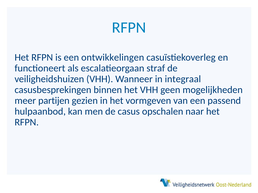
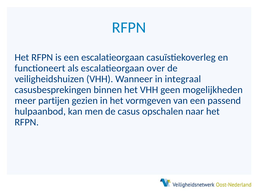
een ontwikkelingen: ontwikkelingen -> escalatieorgaan (113, 58)
straf: straf -> over (156, 68)
